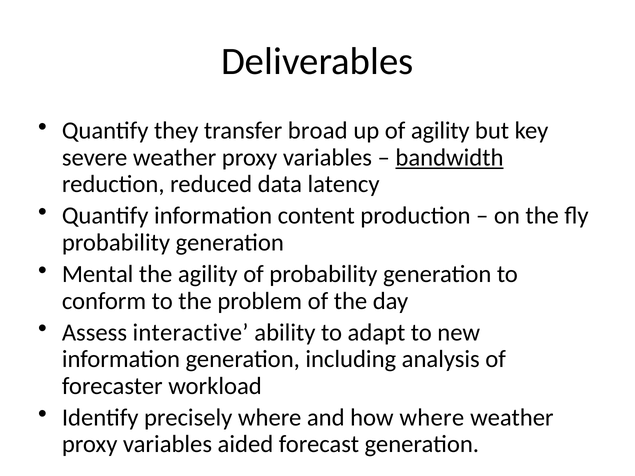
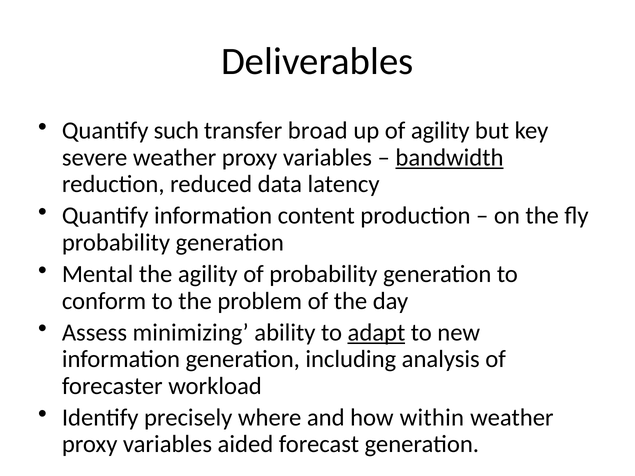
they: they -> such (176, 131)
interactive: interactive -> minimizing (191, 333)
adapt underline: none -> present (376, 333)
how where: where -> within (432, 418)
